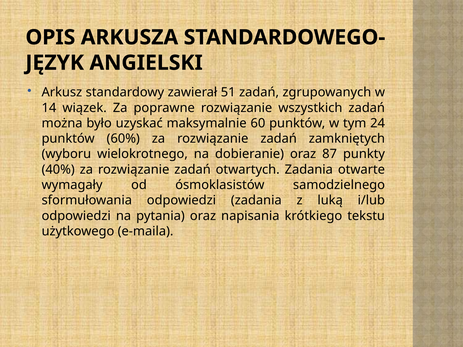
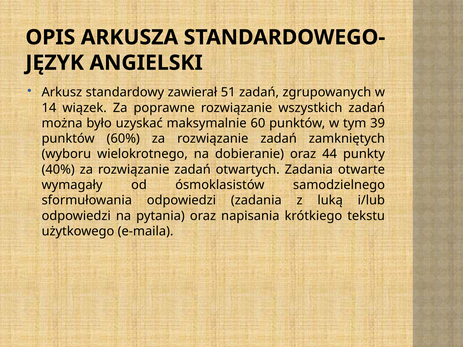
24: 24 -> 39 (378, 123)
87: 87 -> 44 (330, 154)
